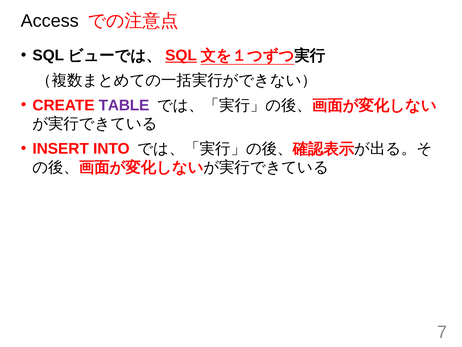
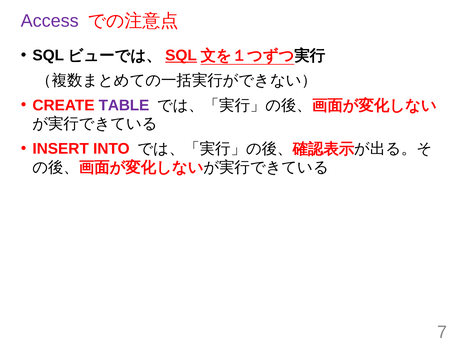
Access colour: black -> purple (50, 21)
